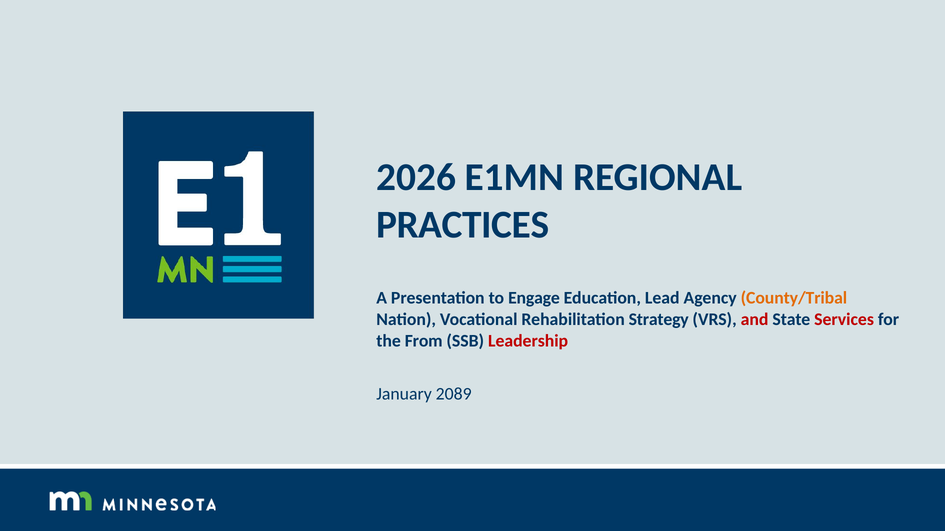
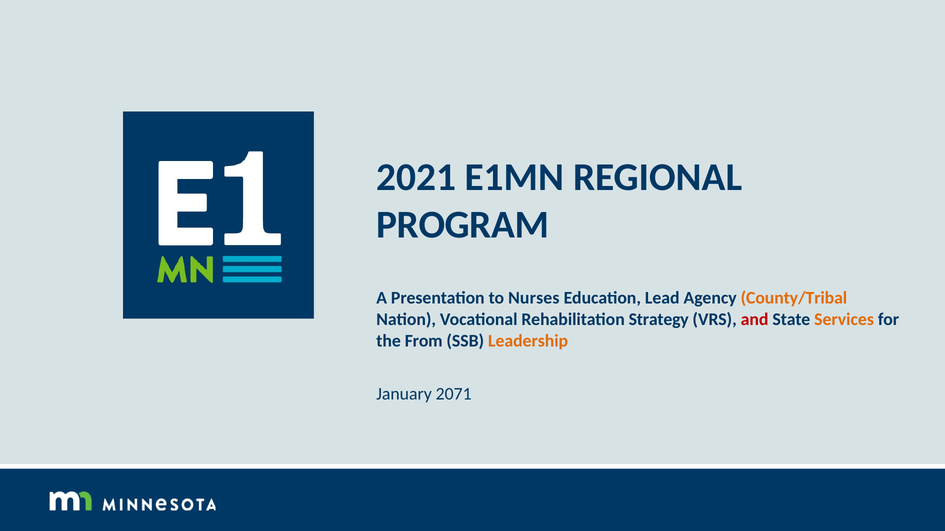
2026: 2026 -> 2021 (416, 178)
PRACTICES: PRACTICES -> PROGRAM (463, 225)
Engage: Engage -> Nurses (534, 298)
Services colour: red -> orange (844, 320)
Leadership colour: red -> orange (528, 341)
2089: 2089 -> 2071 (454, 394)
